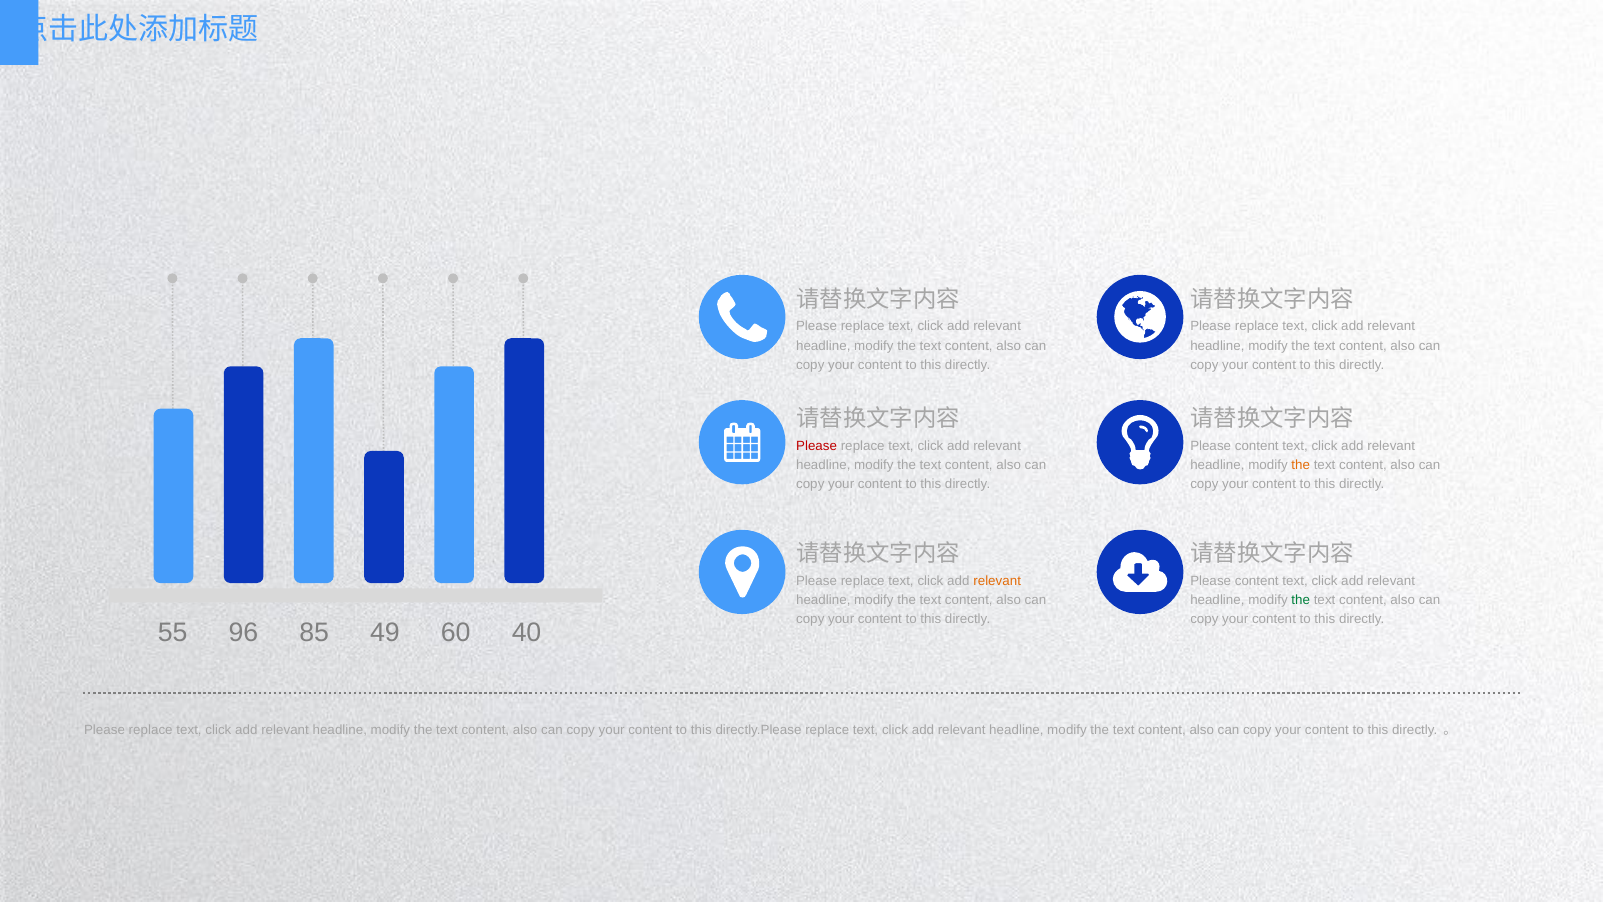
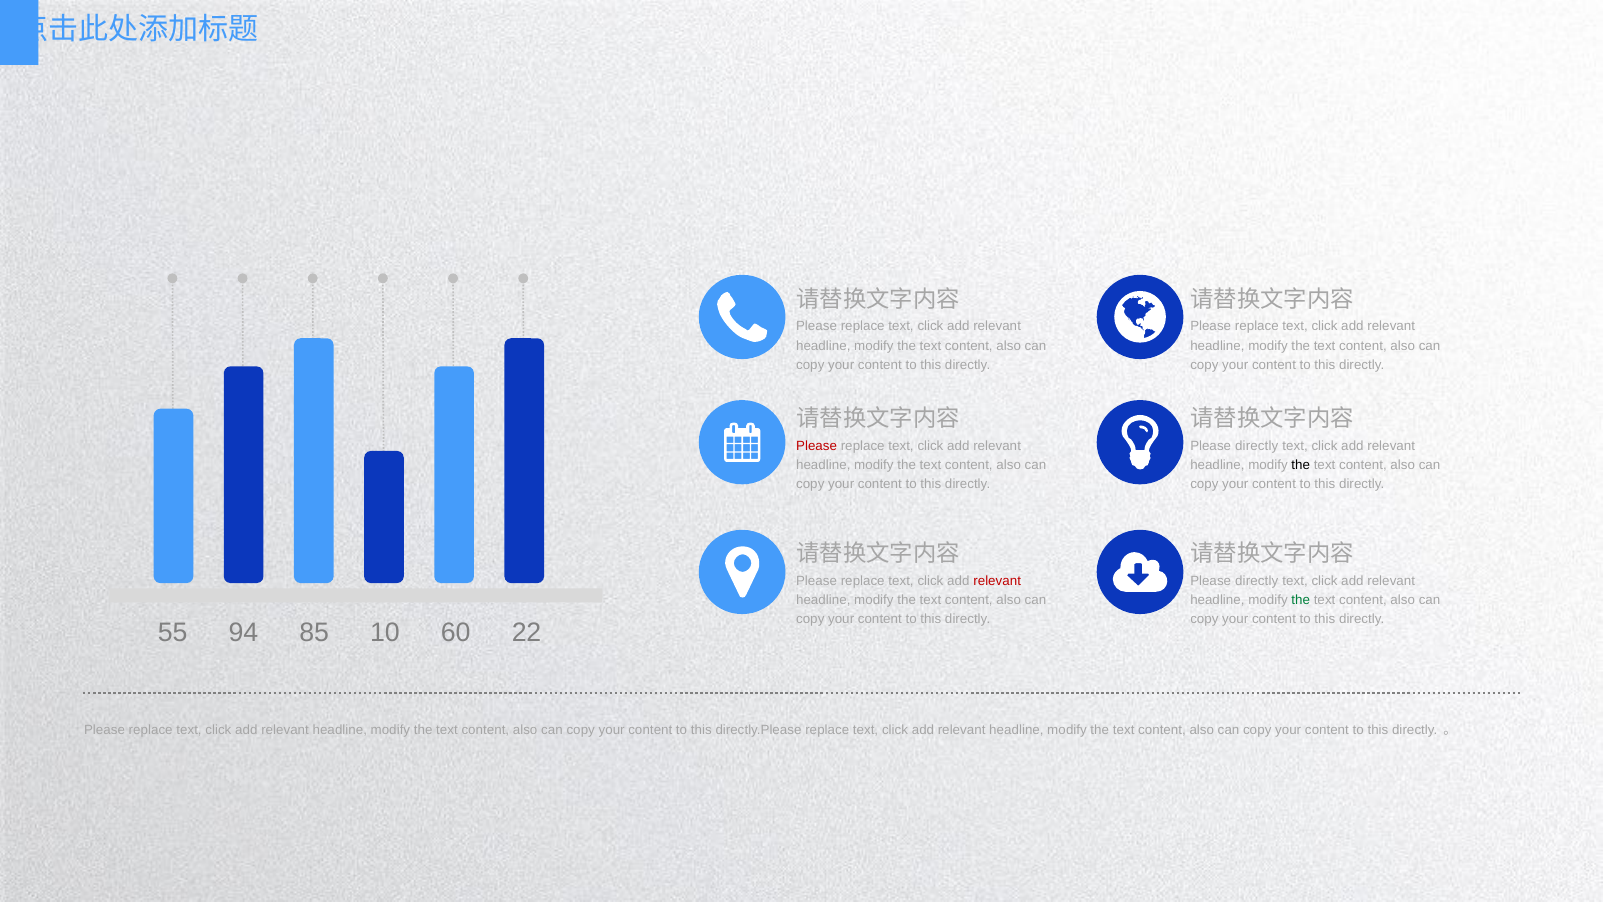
content: content -> directly (1257, 446)
the colour: orange -> black (1301, 465)
relevant colour: orange -> red (997, 581)
content: content -> directly (1257, 581)
96: 96 -> 94 (243, 632)
49: 49 -> 10 (385, 632)
40: 40 -> 22 (527, 632)
